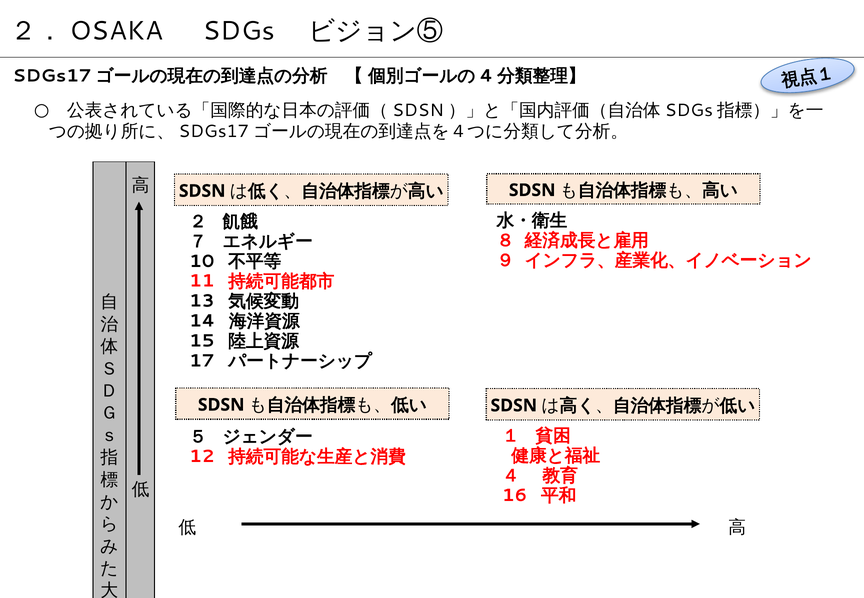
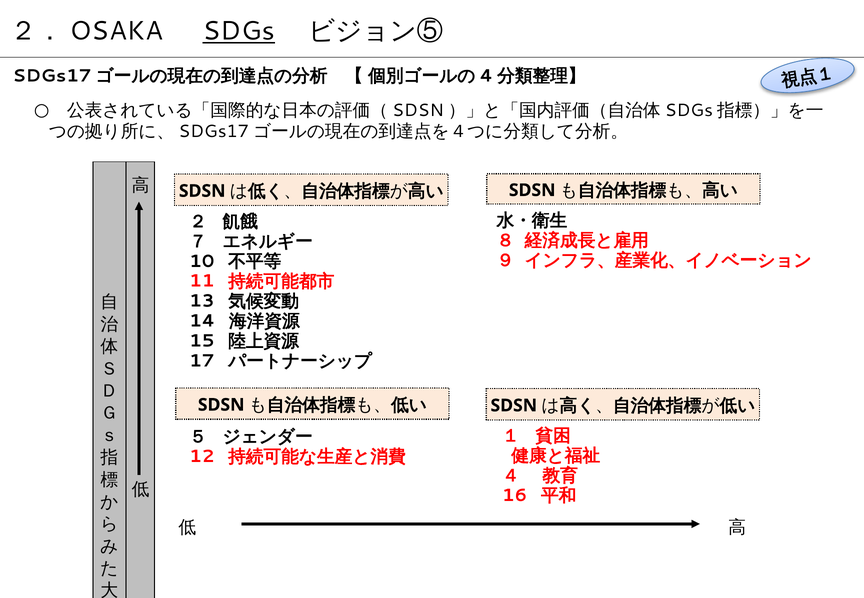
SDGs underline: none -> present (239, 31)
